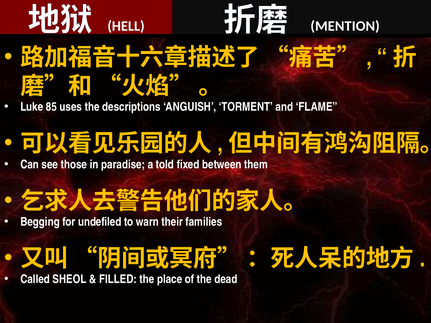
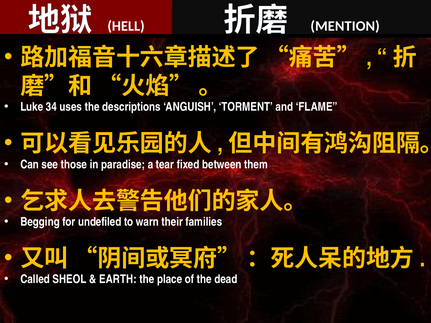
85: 85 -> 34 (51, 107)
told: told -> tear (165, 165)
FILLED: FILLED -> EARTH (118, 280)
